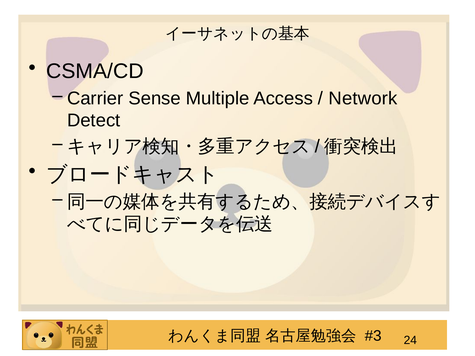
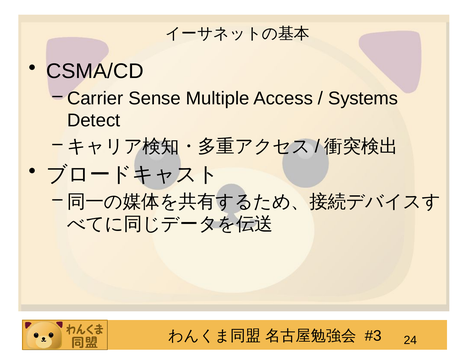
Network: Network -> Systems (363, 98)
